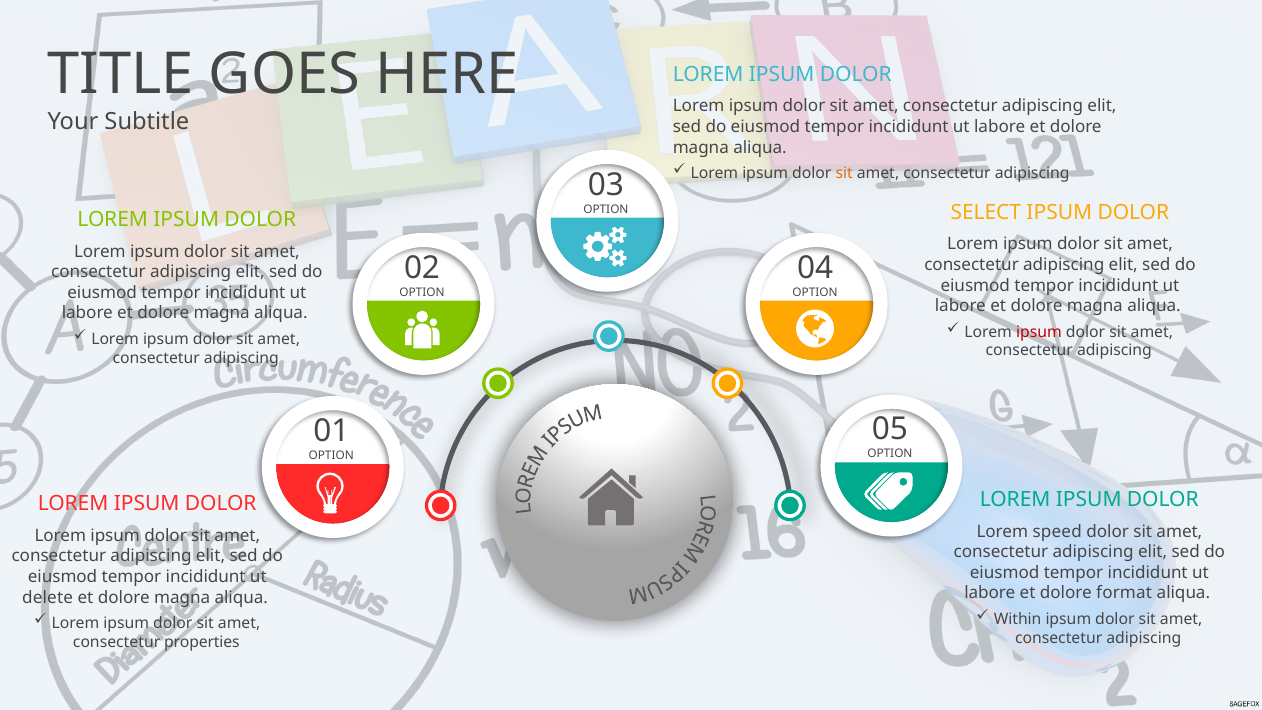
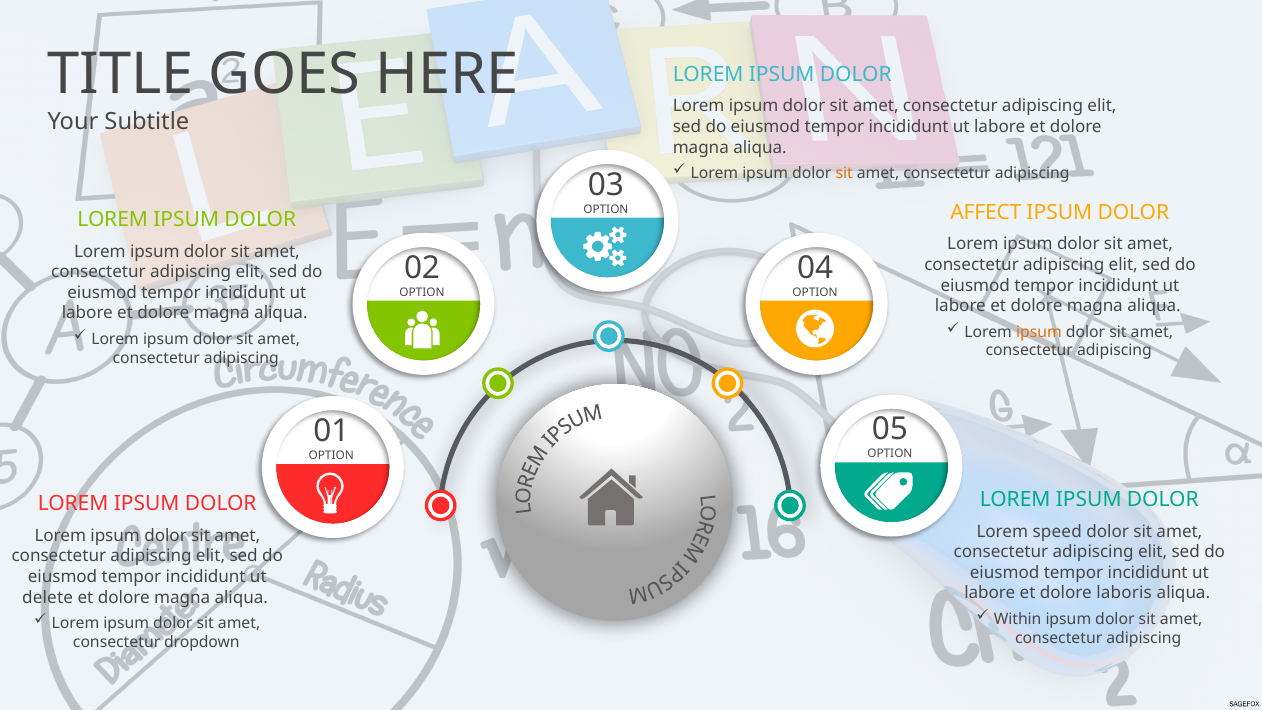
SELECT: SELECT -> AFFECT (986, 212)
ipsum colour: red -> orange (1039, 332)
format: format -> laboris (1124, 593)
properties: properties -> dropdown (202, 642)
